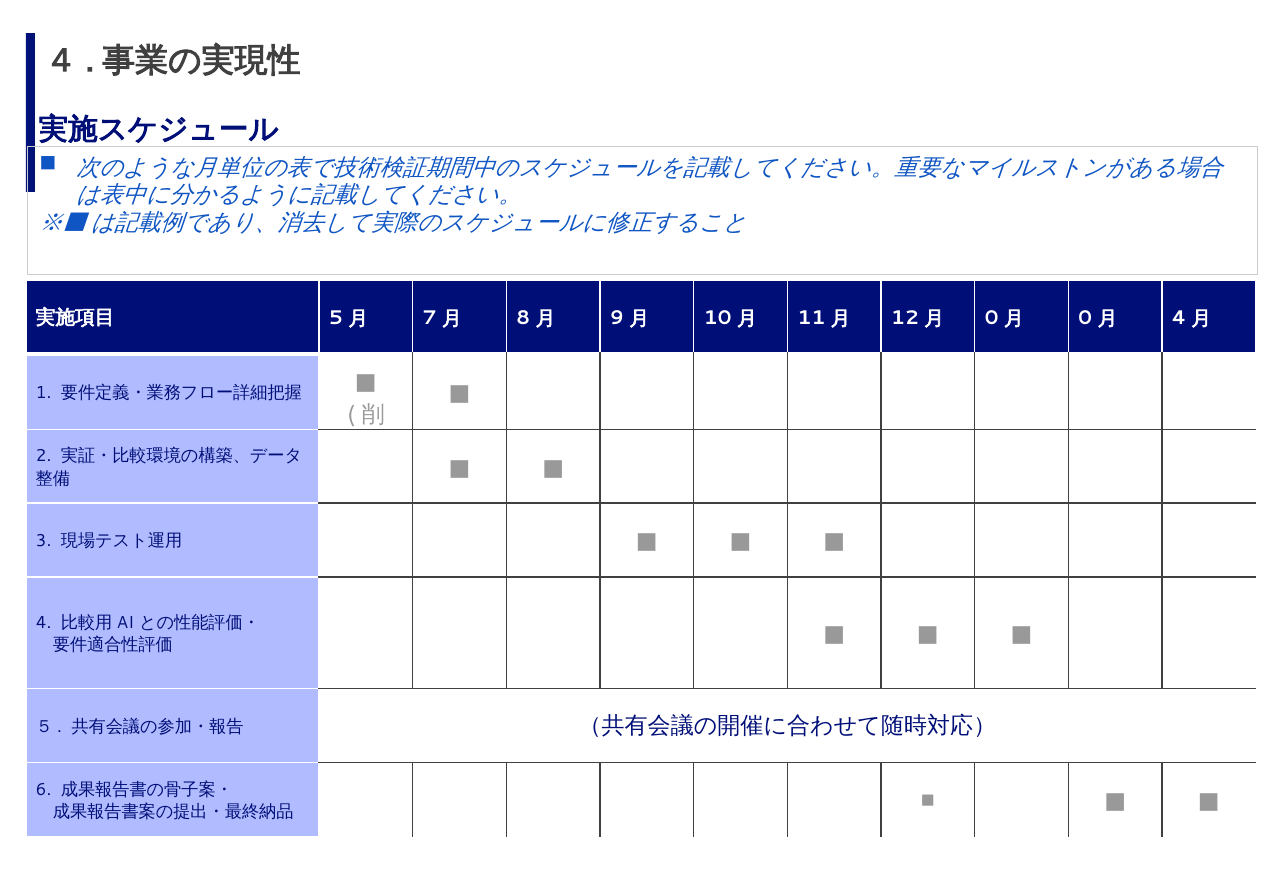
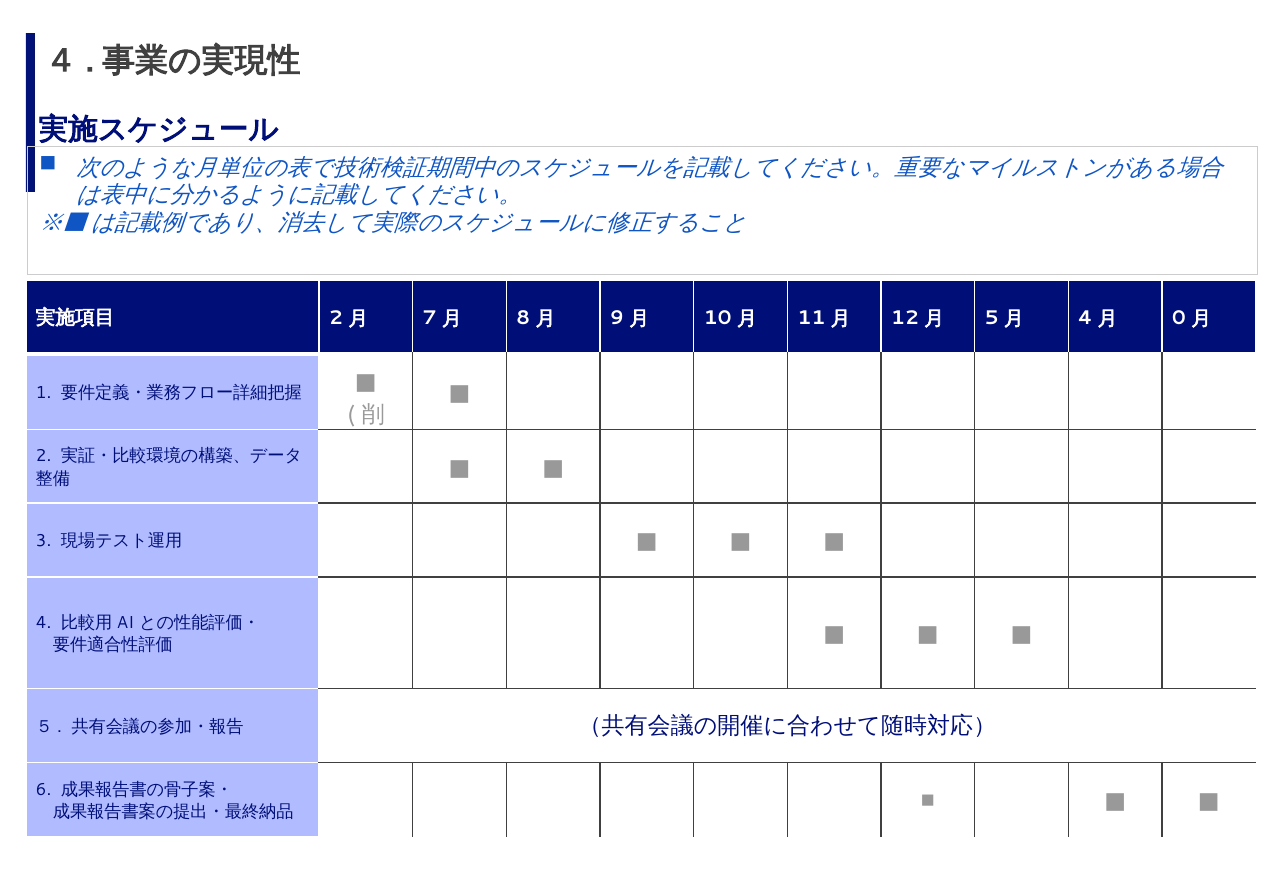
5: 5 -> 2 (336, 318)
0: 0 -> 5 (992, 318)
0: 0 -> 4 (1085, 318)
4: 4 -> 0 (1179, 318)
